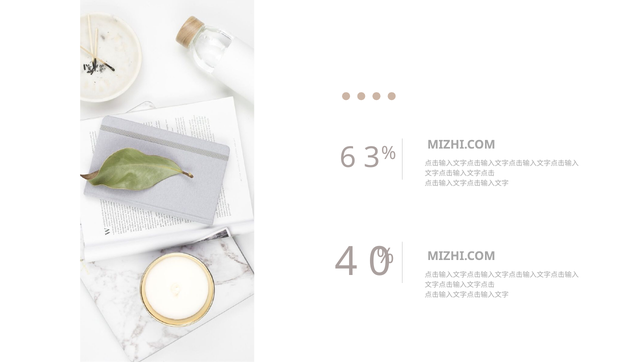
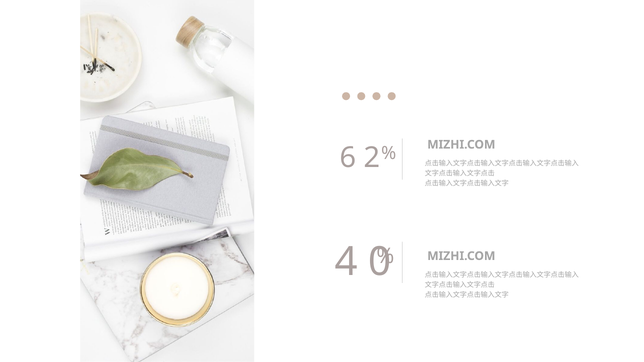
3: 3 -> 2 (372, 158)
